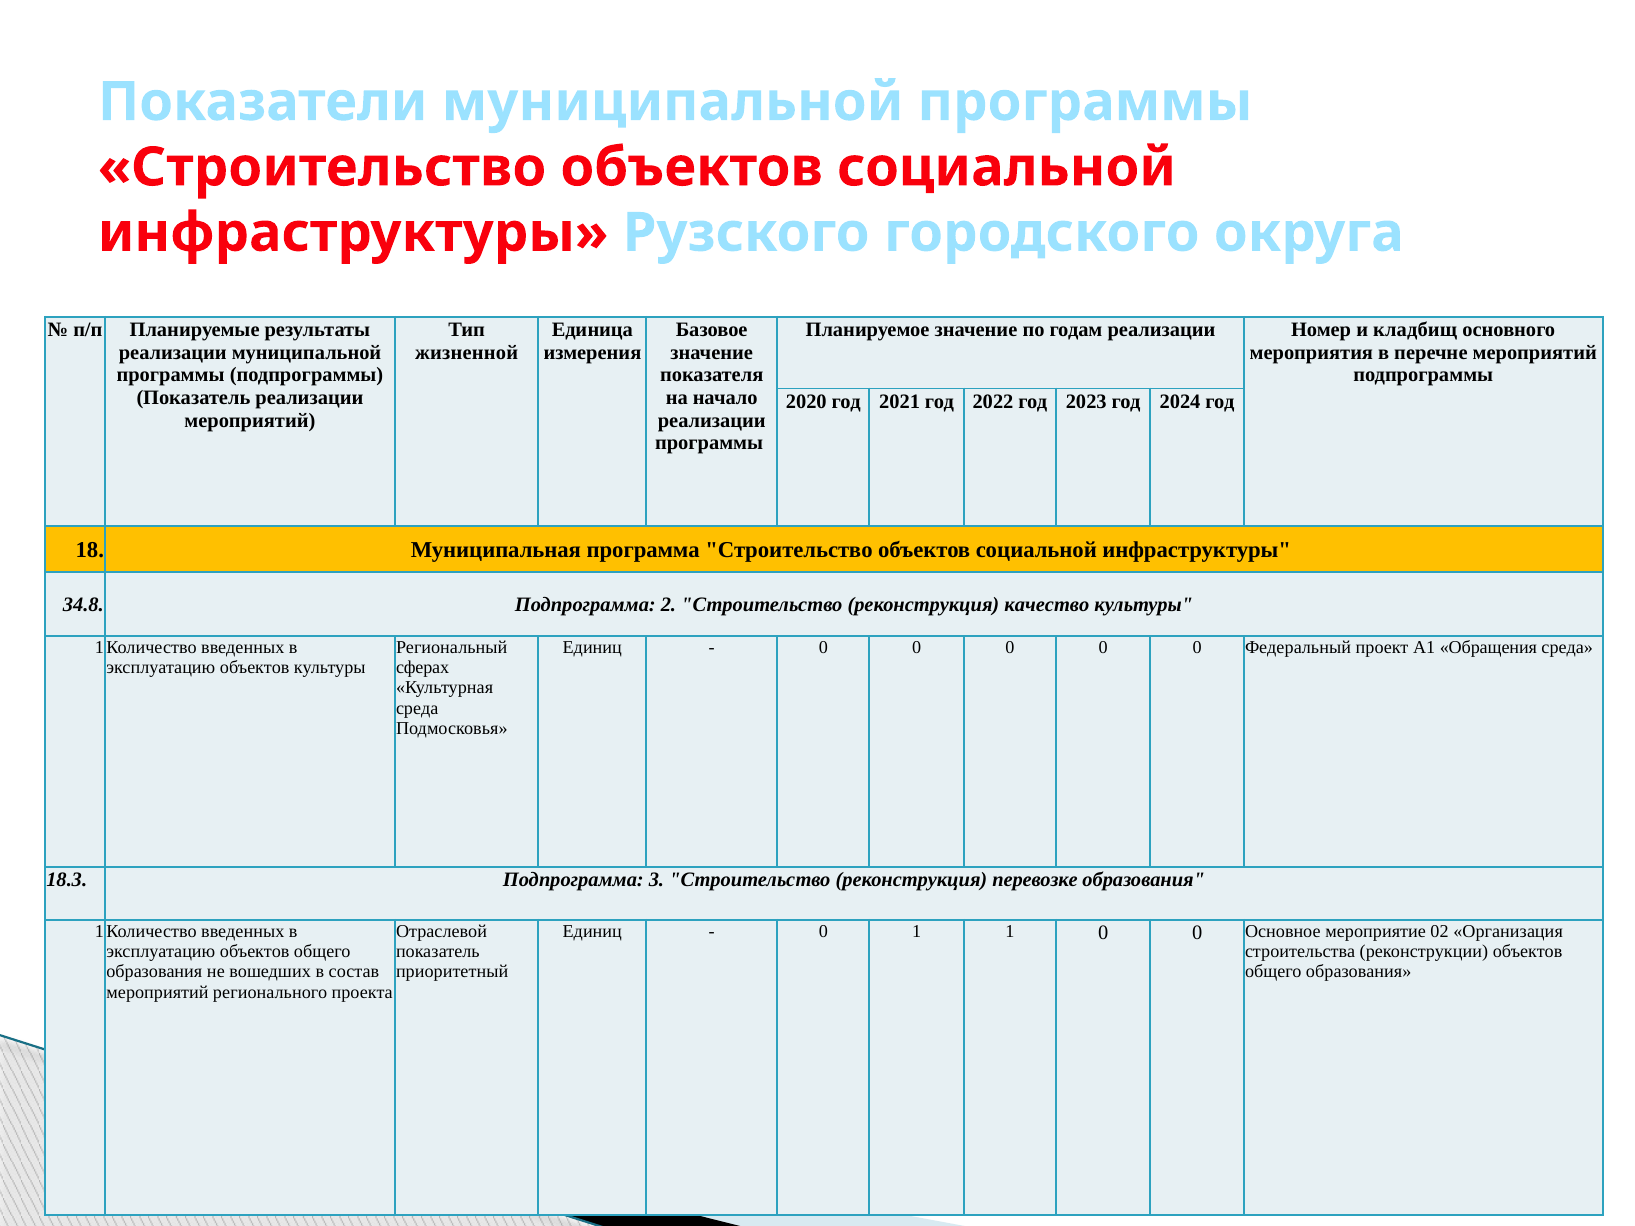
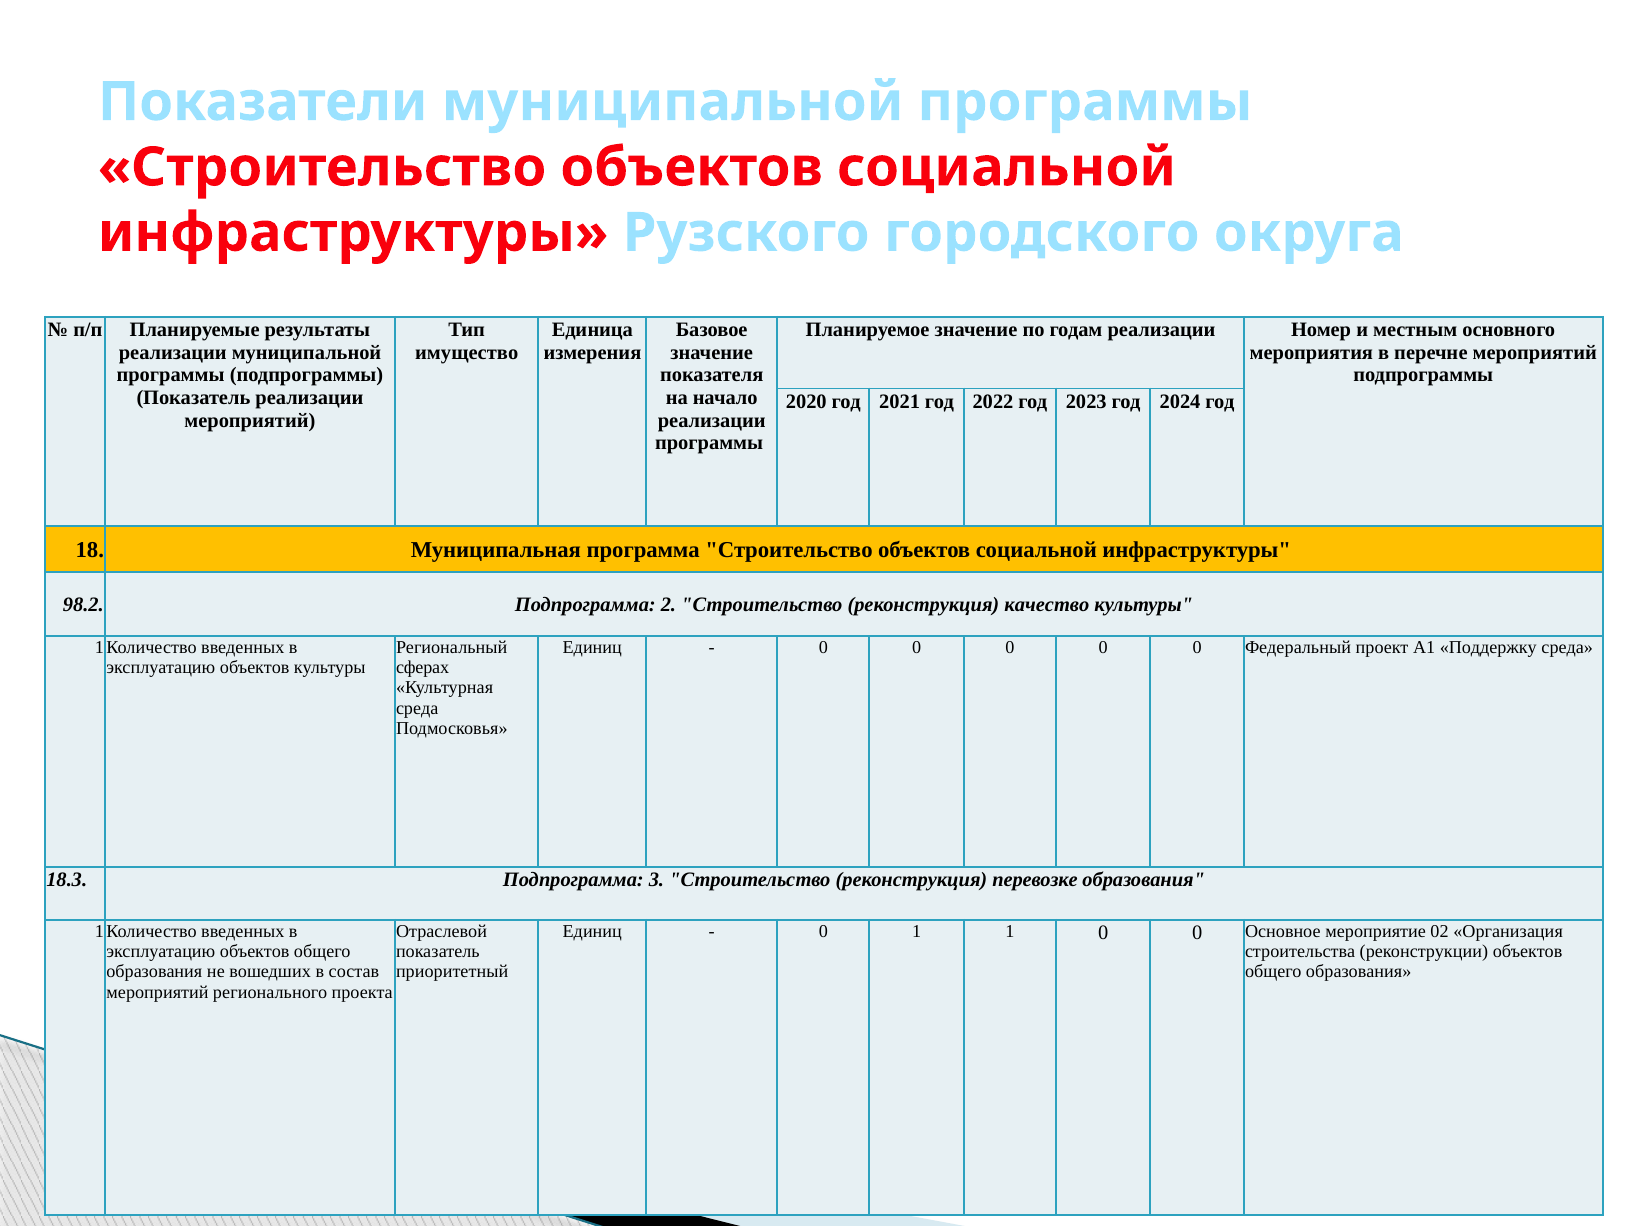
кладбищ: кладбищ -> местным (1415, 330)
жизненной: жизненной -> имущество (467, 353)
34.8: 34.8 -> 98.2 (83, 605)
Обращения: Обращения -> Поддержку (1488, 648)
